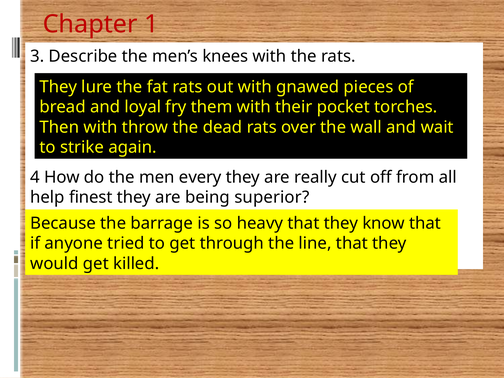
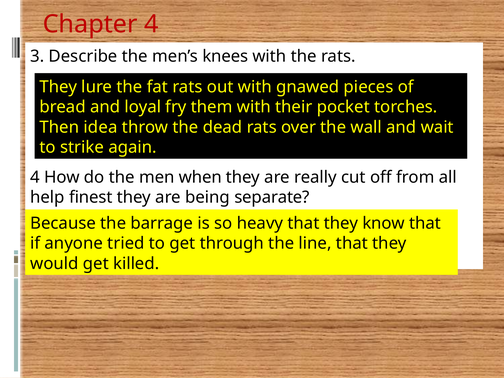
Chapter 1: 1 -> 4 (151, 24)
Then with: with -> idea (100, 127)
every: every -> when (200, 177)
superior: superior -> separate (272, 197)
